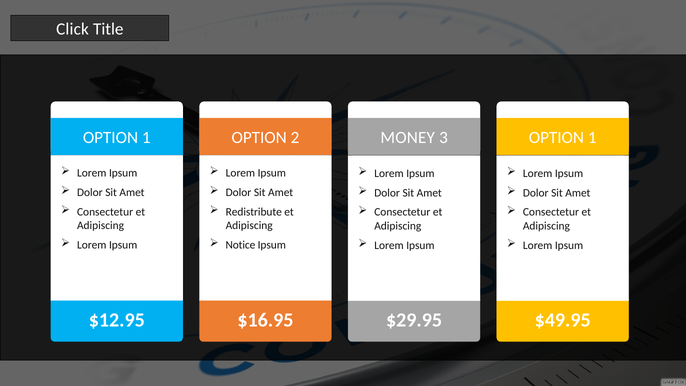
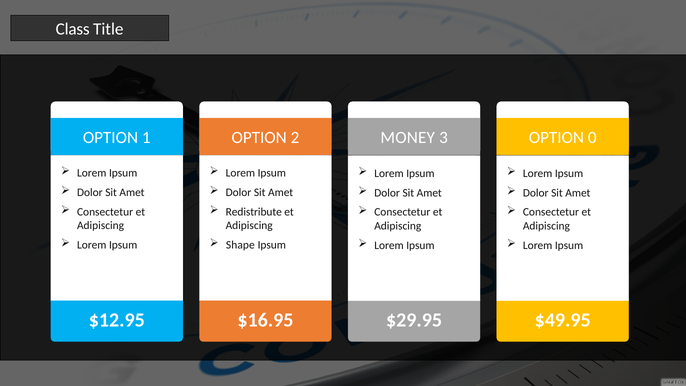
Click: Click -> Class (73, 29)
1: 1 -> 0 (592, 138)
Notice: Notice -> Shape (240, 245)
